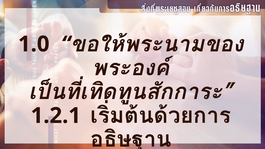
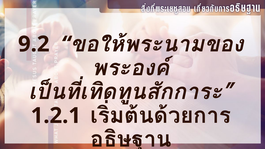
1.0: 1.0 -> 9.2 (34, 44)
